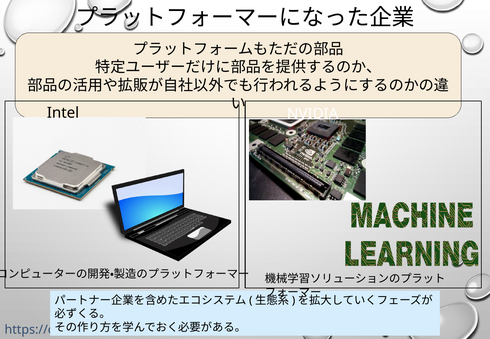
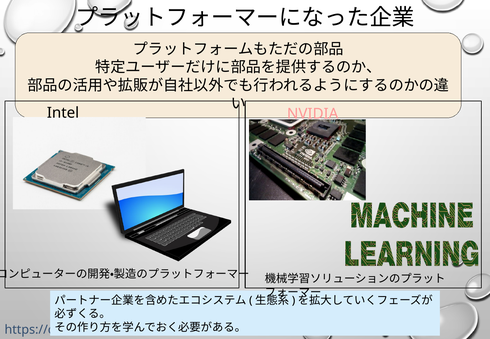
NVIDIA colour: white -> pink (313, 114)
